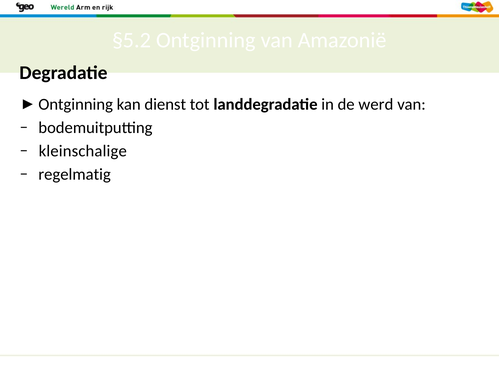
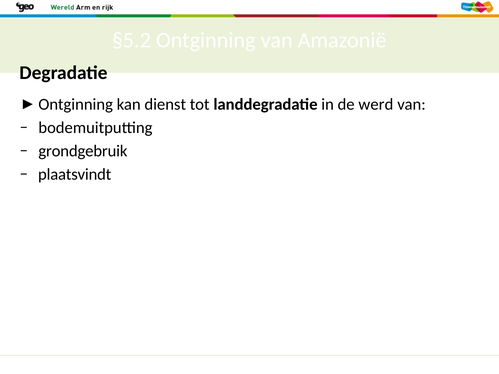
kleinschalige: kleinschalige -> grondgebruik (83, 151)
regelmatig: regelmatig -> plaatsvindt (75, 174)
